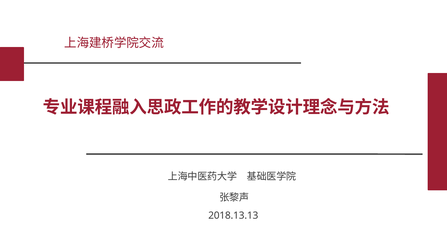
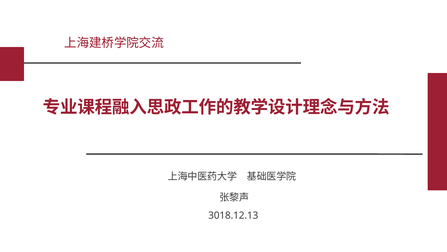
2018.13.13: 2018.13.13 -> 3018.12.13 (233, 215)
